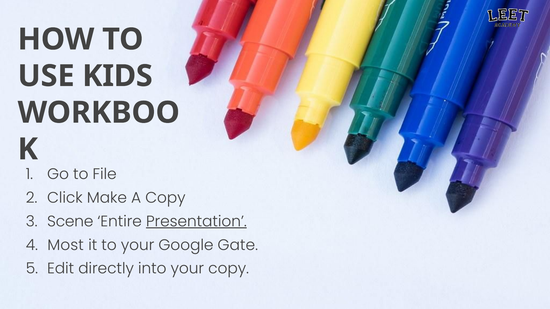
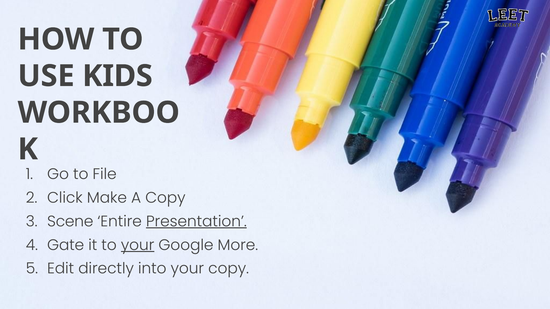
Most: Most -> Gate (66, 245)
your underline: none -> present (138, 245)
Gate: Gate -> More (238, 245)
